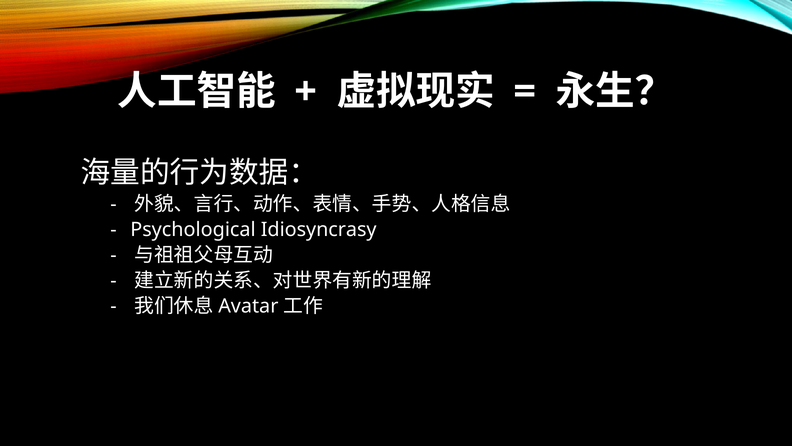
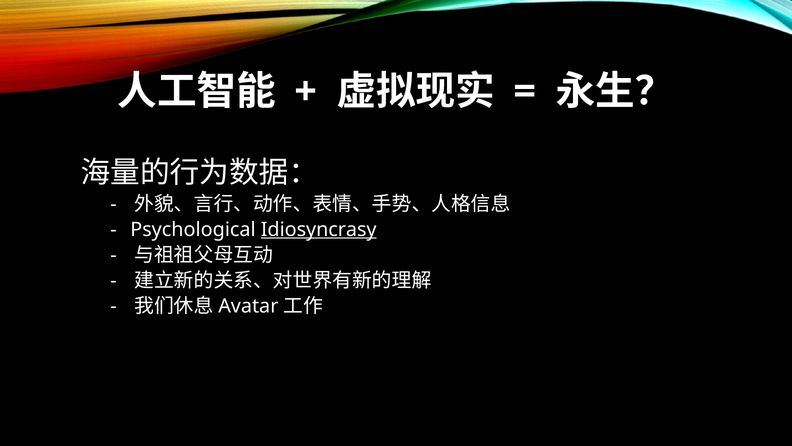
Idiosyncrasy underline: none -> present (319, 229)
